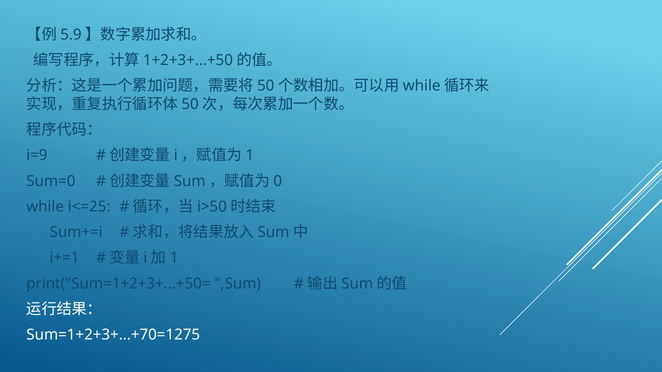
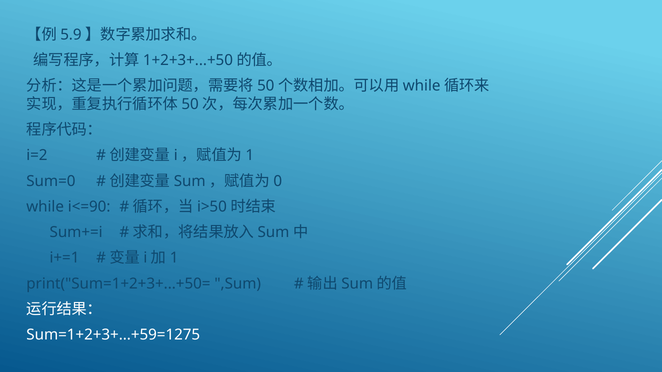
i=9: i=9 -> i=2 (37, 156)
i<=25: i<=25 -> i<=90 (89, 207)
Sum=1+2+3+...+70=1275: Sum=1+2+3+...+70=1275 -> Sum=1+2+3+...+59=1275 (113, 335)
